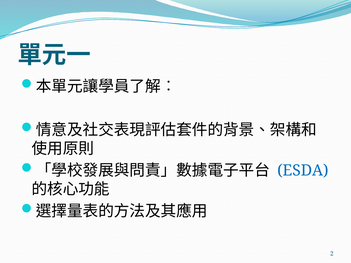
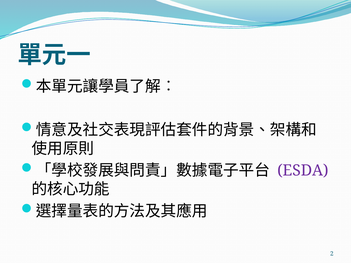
ESDA colour: blue -> purple (303, 171)
